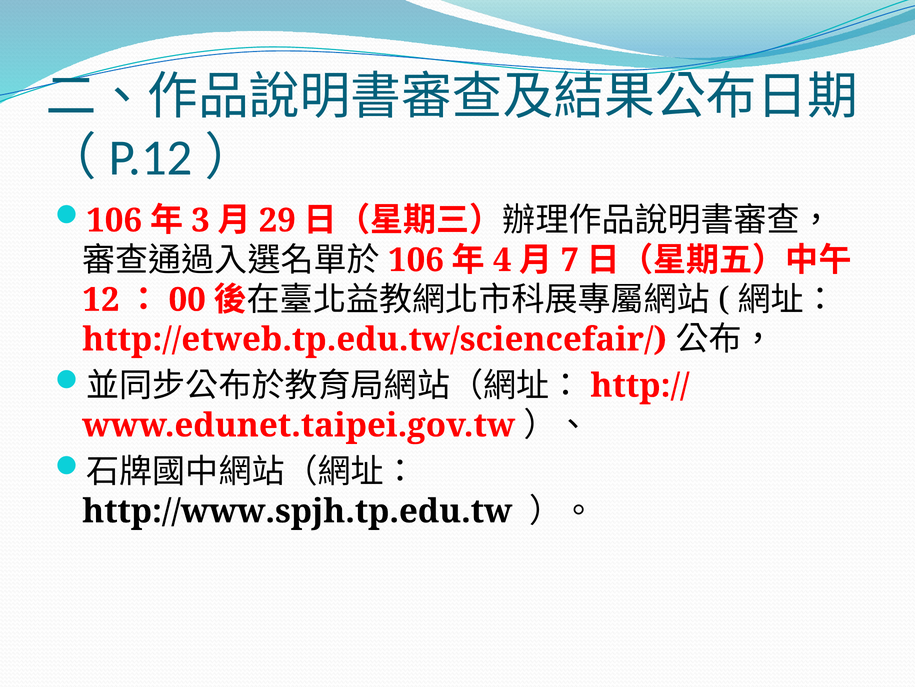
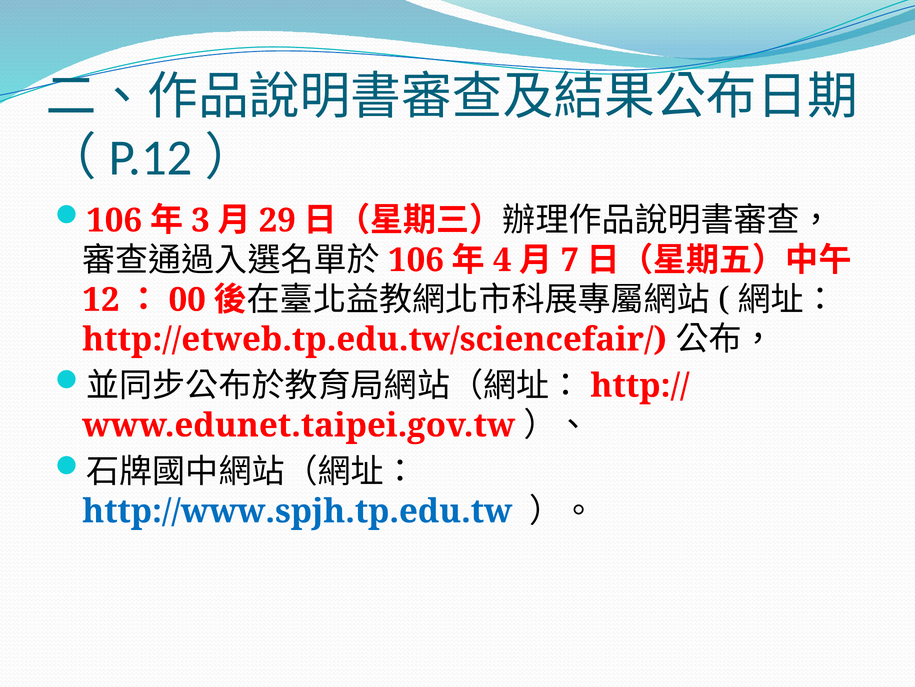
http://www.spjh.tp.edu.tw colour: black -> blue (297, 511)
